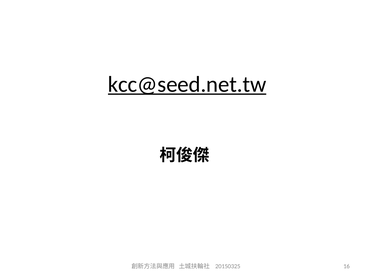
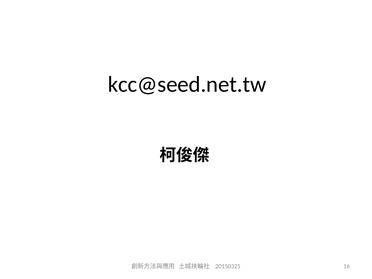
kcc@seed.net.tw underline: present -> none (187, 84)
